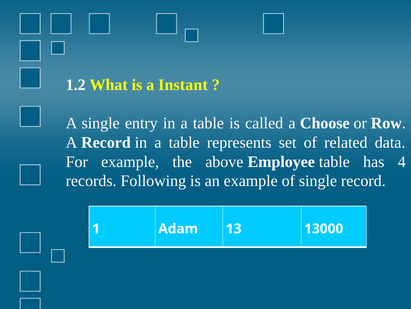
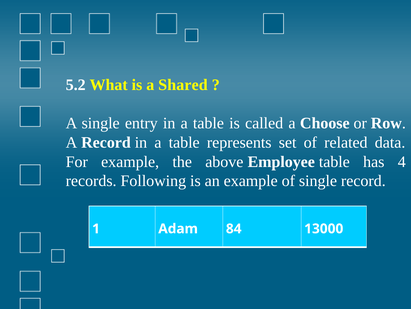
1.2: 1.2 -> 5.2 (76, 85)
Instant: Instant -> Shared (183, 85)
13: 13 -> 84 (234, 228)
